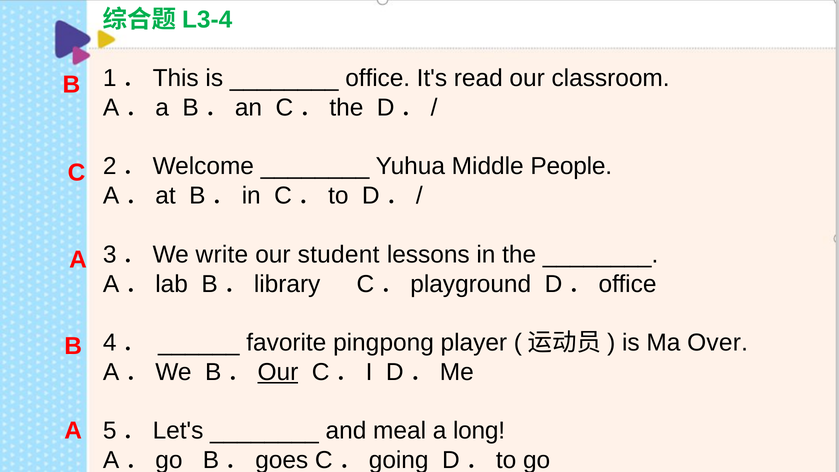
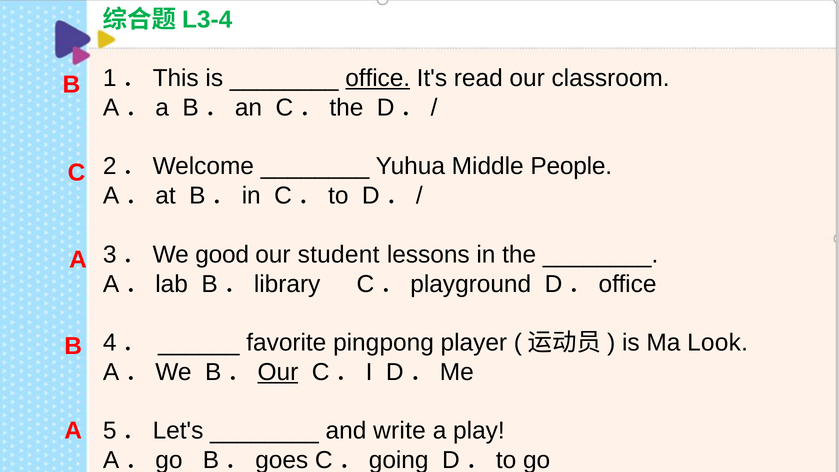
office underline: none -> present (378, 78)
write: write -> good (222, 255)
Over: Over -> Look (718, 343)
meal: meal -> write (399, 431)
long: long -> play (479, 431)
